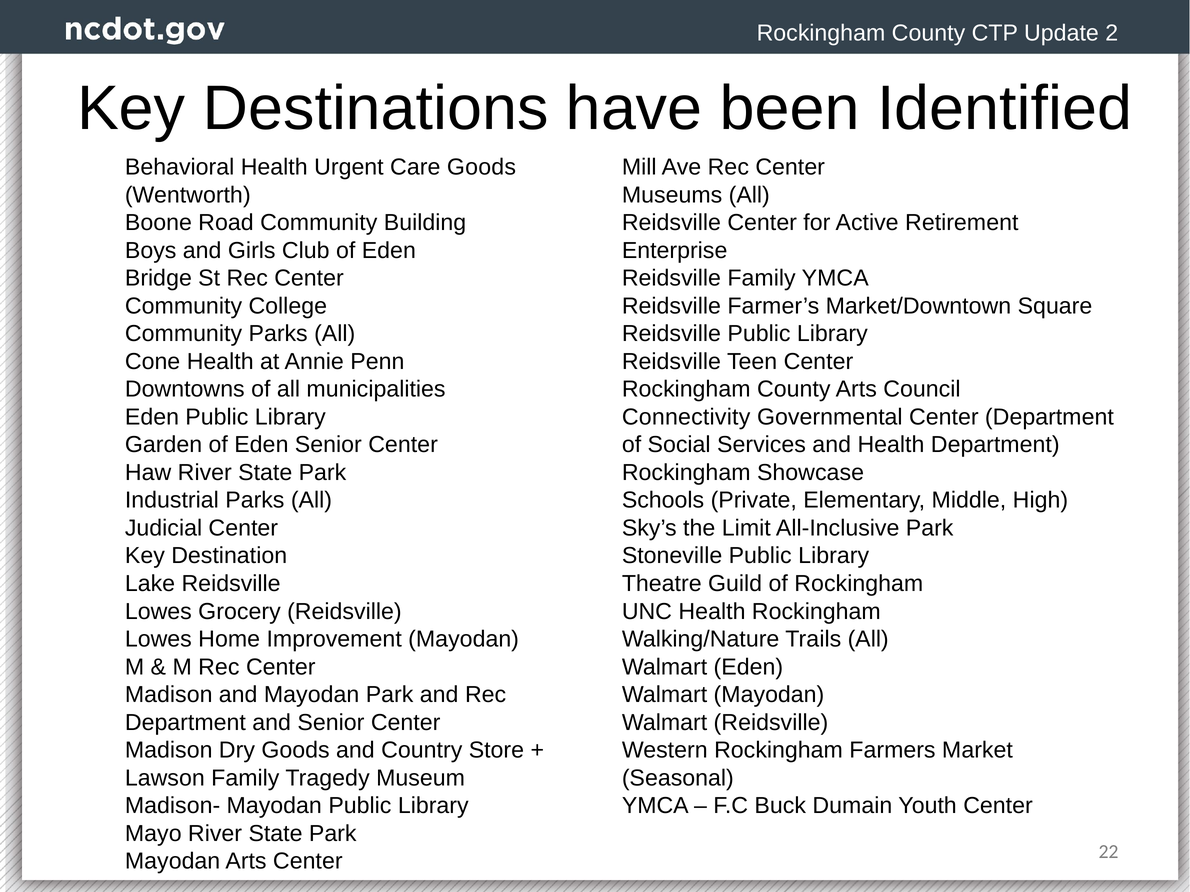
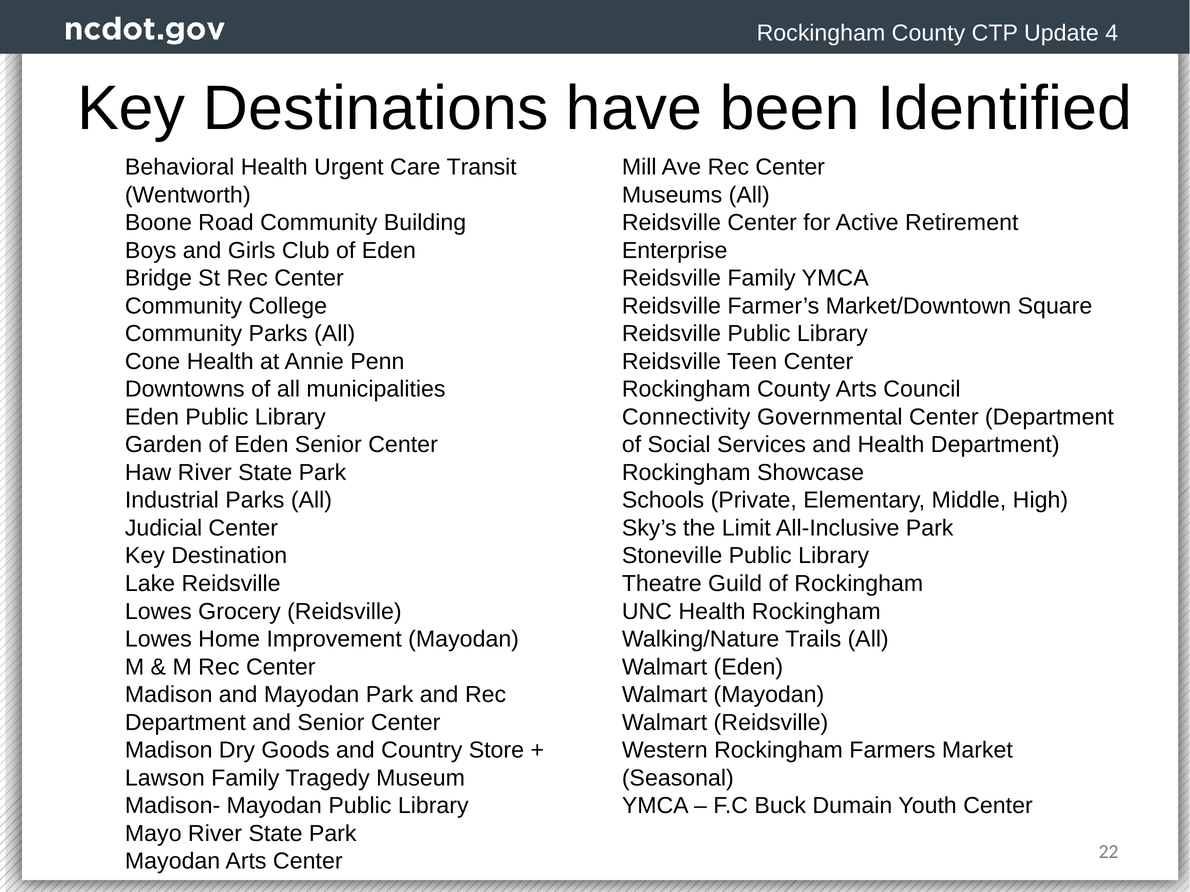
2: 2 -> 4 (1112, 33)
Care Goods: Goods -> Transit (482, 167)
